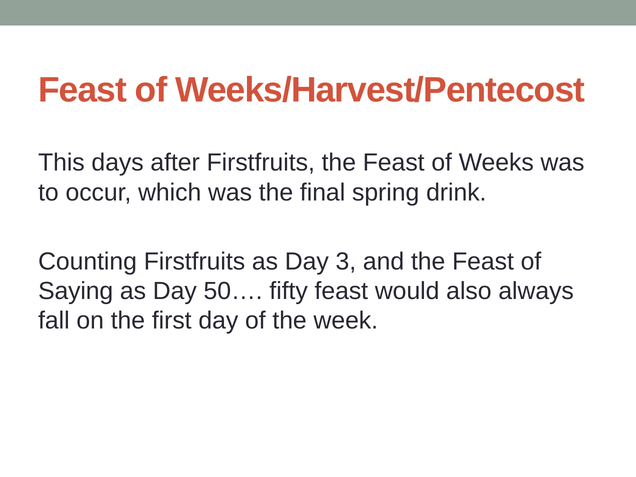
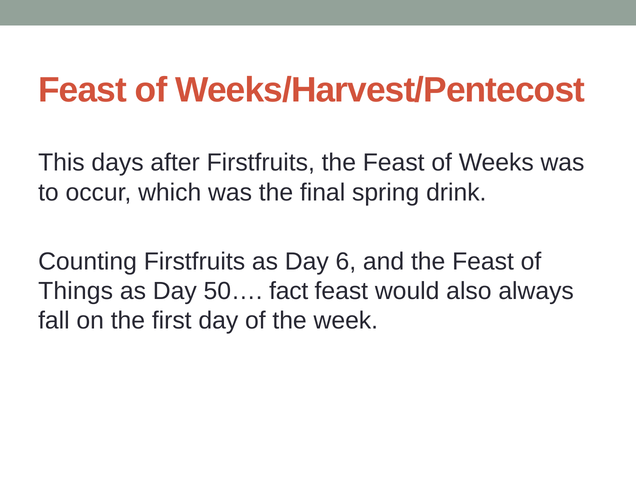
3: 3 -> 6 (346, 262)
Saying: Saying -> Things (76, 291)
fifty: fifty -> fact (289, 291)
